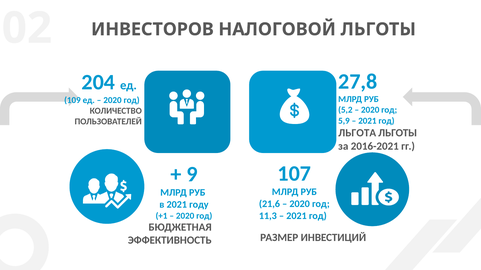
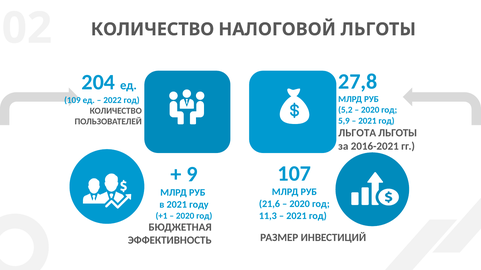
ИНВЕСТОРОВ: ИНВЕСТОРОВ -> КОЛИЧЕСТВО (152, 29)
2020: 2020 -> 2022 (112, 100)
